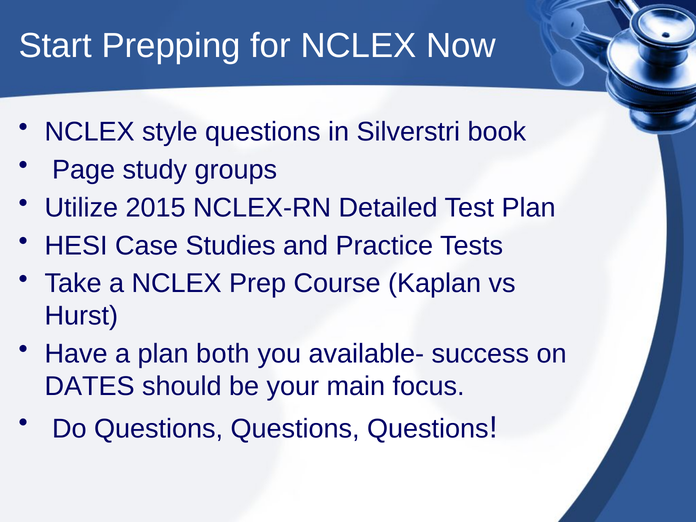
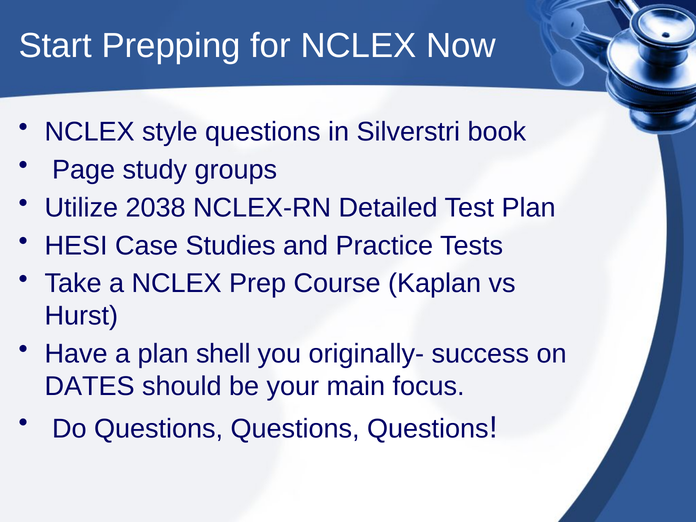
2015: 2015 -> 2038 (156, 208)
both: both -> shell (223, 354)
available-: available- -> originally- (367, 354)
